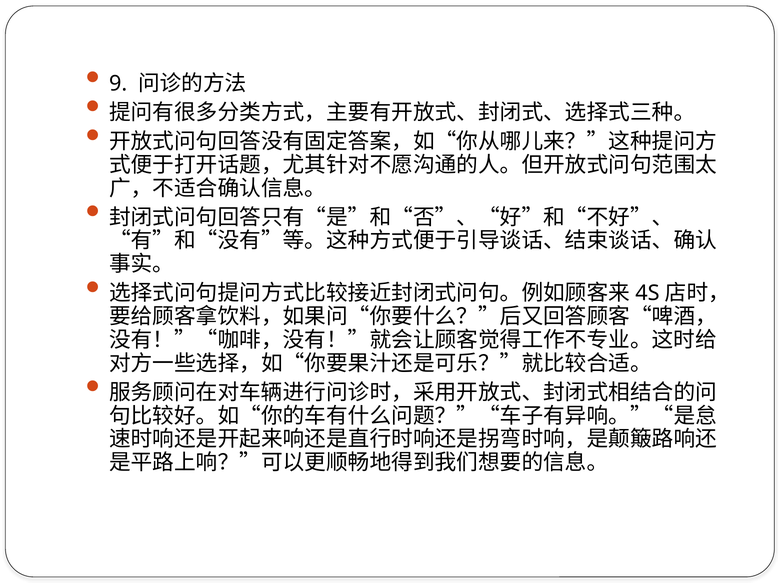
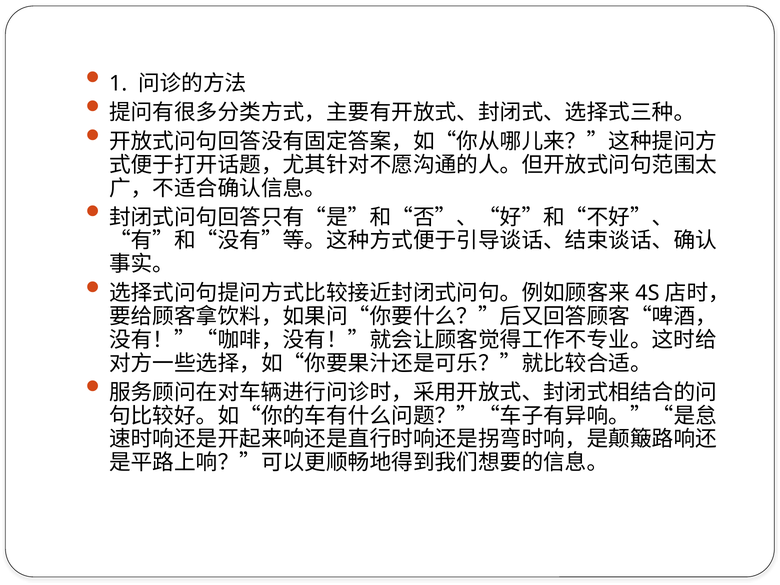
9: 9 -> 1 (118, 83)
